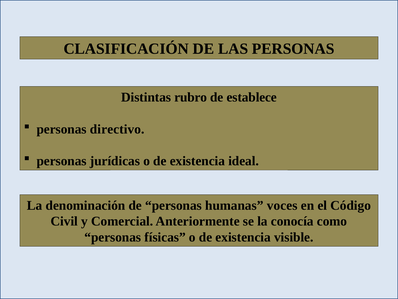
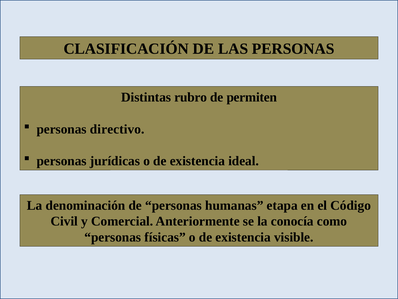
establece: establece -> permiten (252, 97)
voces: voces -> etapa (282, 205)
